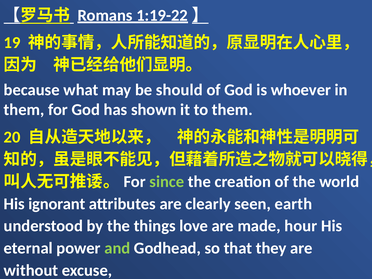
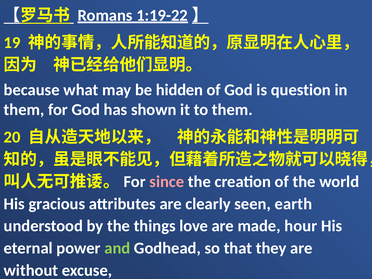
should: should -> hidden (179, 90)
whoever: whoever -> question (301, 90)
since colour: light green -> pink (167, 182)
ignorant: ignorant -> gracious (57, 204)
